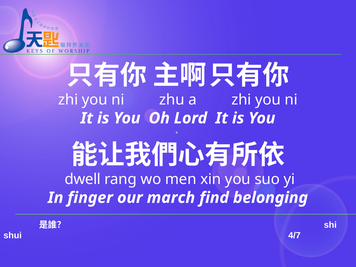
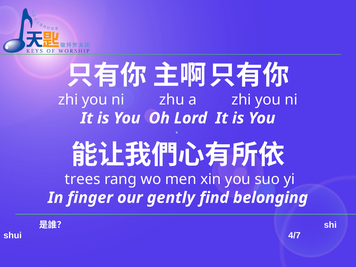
dwell: dwell -> trees (83, 179)
march: march -> gently (171, 198)
